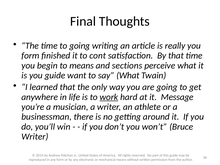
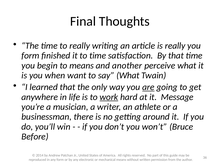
to going: going -> really (80, 46)
to cont: cont -> time (98, 56)
sections: sections -> another (127, 66)
you guide: guide -> when (55, 75)
are underline: none -> present (148, 87)
Writer: Writer -> Before (35, 137)
